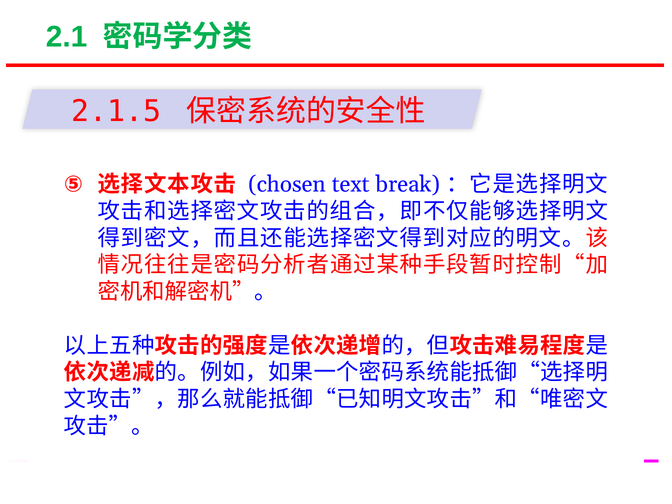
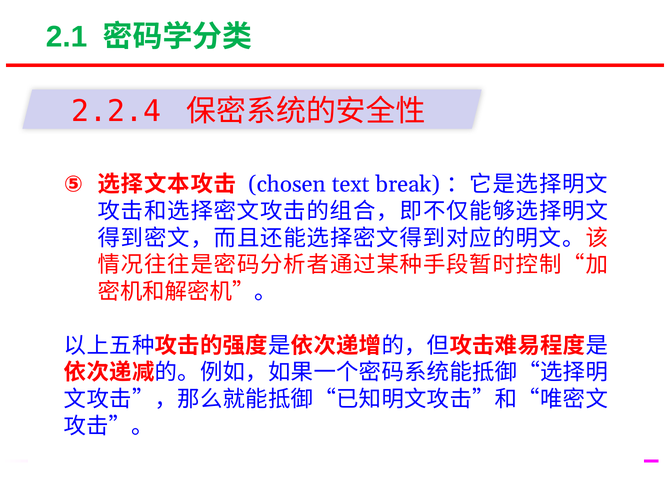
2.1.5: 2.1.5 -> 2.2.4 (116, 111)
